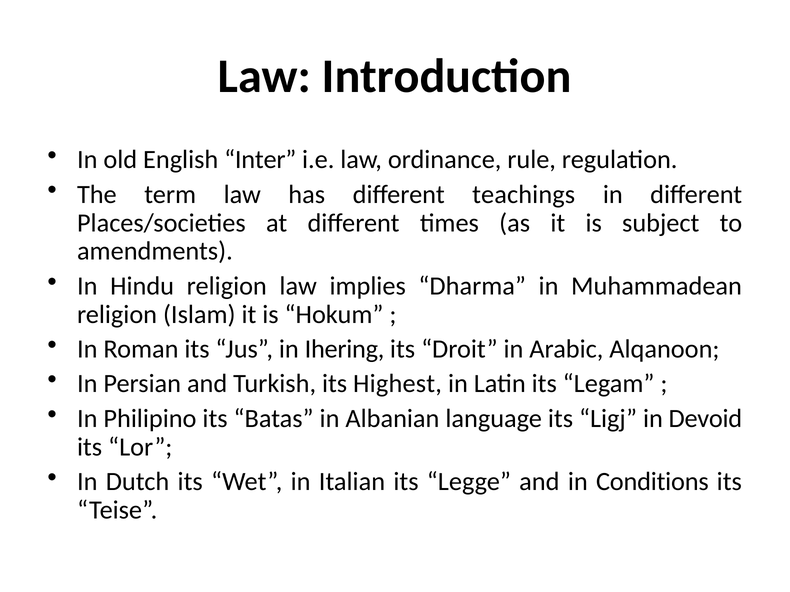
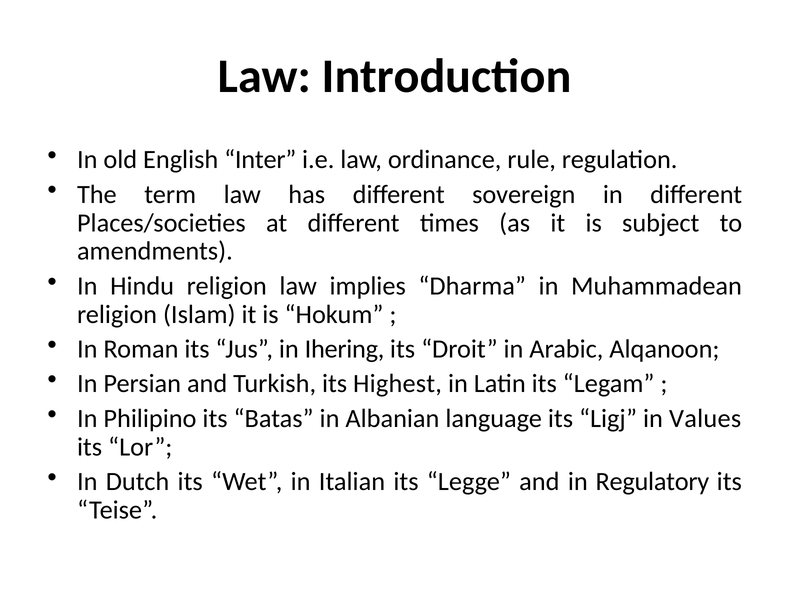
teachings: teachings -> sovereign (524, 195)
Devoid: Devoid -> Values (705, 419)
Conditions: Conditions -> Regulatory (652, 482)
